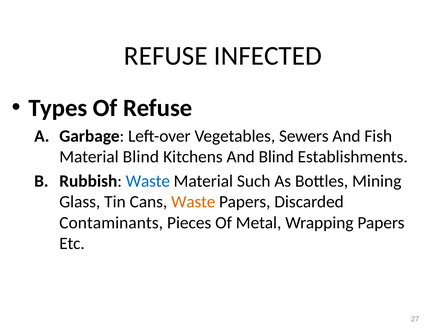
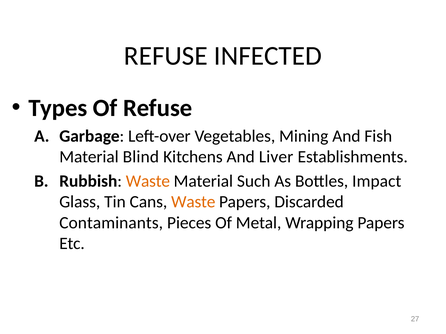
Sewers: Sewers -> Mining (304, 136)
And Blind: Blind -> Liver (276, 157)
Waste colour: blue -> orange (148, 181)
Mining: Mining -> Impact (377, 181)
